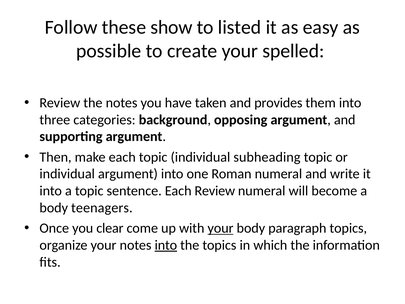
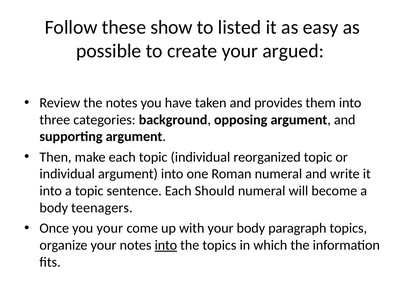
spelled: spelled -> argued (293, 51)
subheading: subheading -> reorganized (267, 157)
Each Review: Review -> Should (215, 191)
you clear: clear -> your (110, 228)
your underline: present -> none (221, 228)
